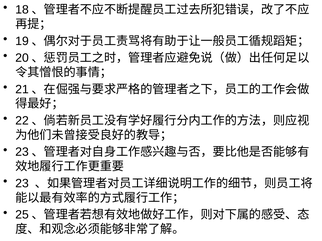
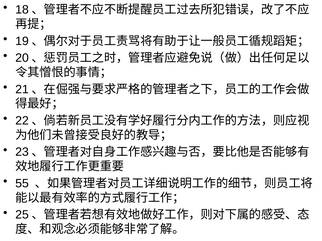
23: 23 -> 55 (22, 184)
